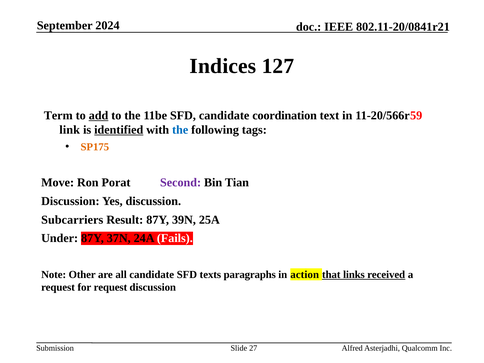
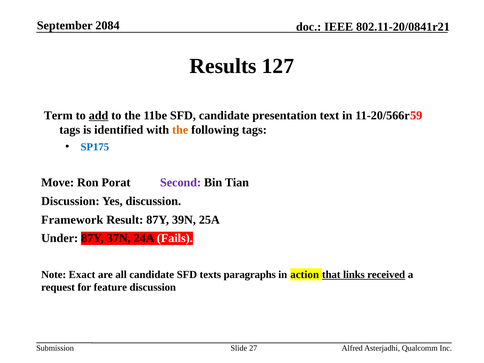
2024: 2024 -> 2084 (107, 26)
Indices: Indices -> Results (223, 66)
coordination: coordination -> presentation (285, 115)
link: link -> tags (70, 130)
identified underline: present -> none (119, 130)
the colour: blue -> orange (180, 130)
SP175 colour: orange -> blue (95, 147)
Subcarriers: Subcarriers -> Framework (72, 220)
Other: Other -> Exact (82, 275)
for request: request -> feature (110, 287)
